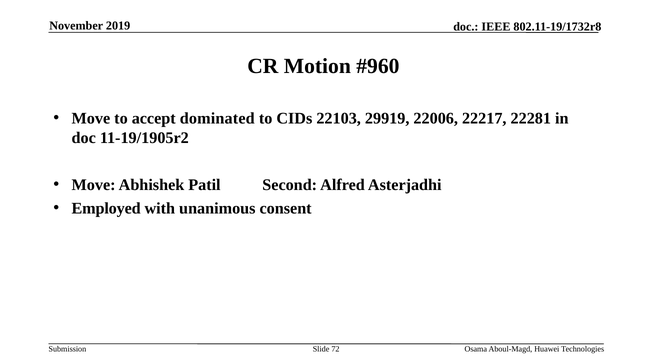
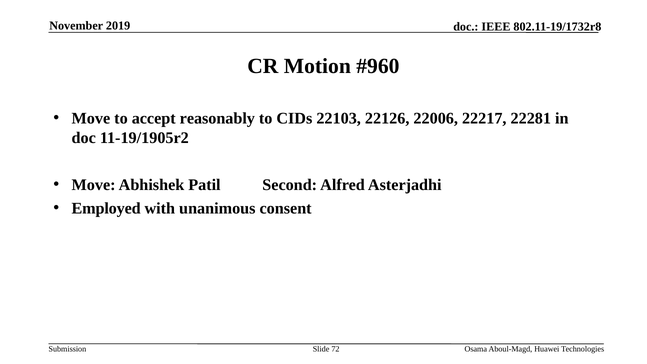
dominated: dominated -> reasonably (217, 118)
29919: 29919 -> 22126 (387, 118)
